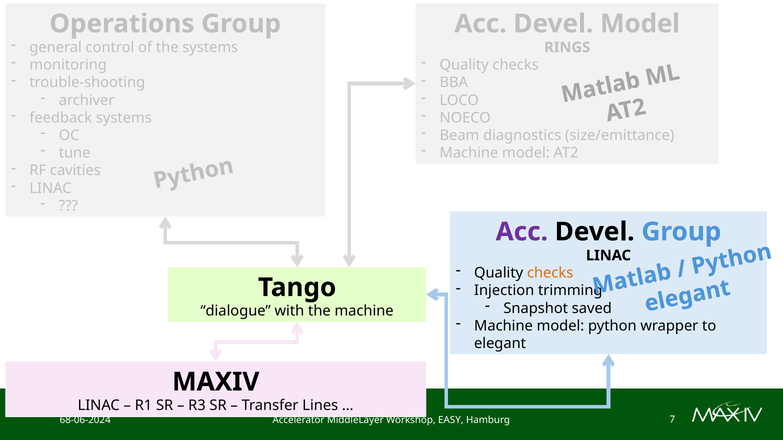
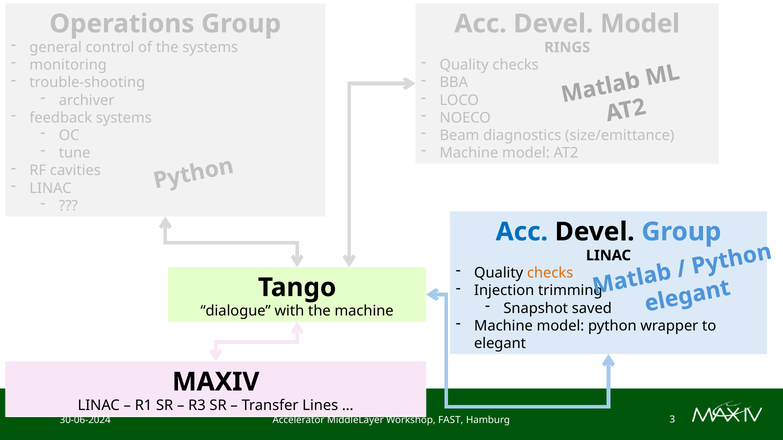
Acc colour: purple -> blue (522, 232)
68-06-2024: 68-06-2024 -> 30-06-2024 (85, 421)
EASY: EASY -> FAST (451, 421)
7: 7 -> 3 (672, 420)
